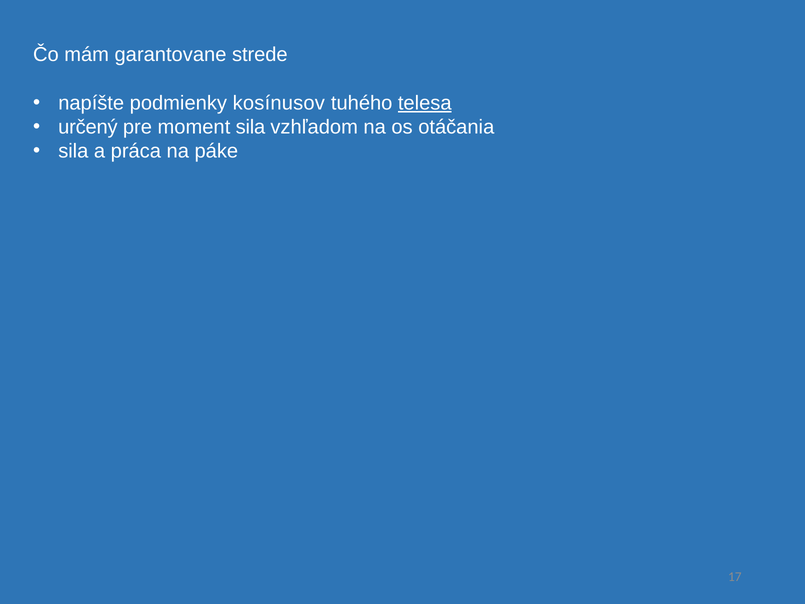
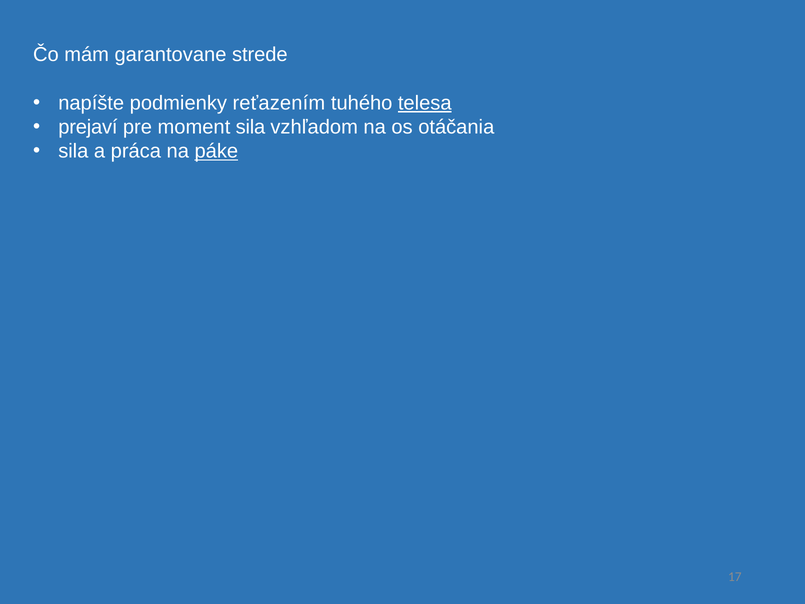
kosínusov: kosínusov -> reťazením (279, 103)
určený: určený -> prejaví (88, 127)
páke underline: none -> present (216, 151)
